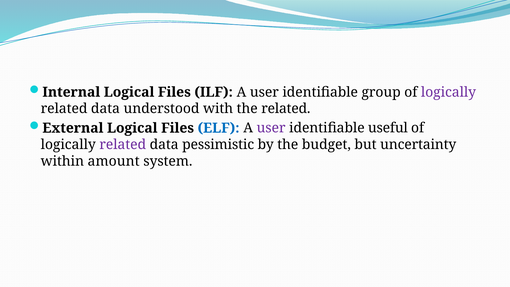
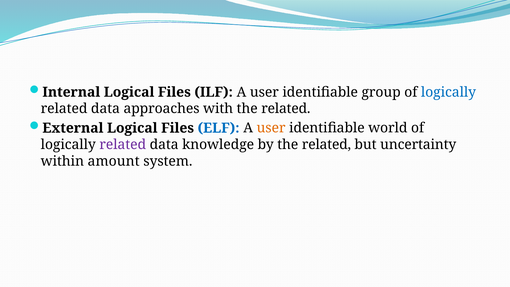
logically colour: purple -> blue (449, 92)
understood: understood -> approaches (162, 109)
user colour: purple -> orange (271, 128)
useful: useful -> world (388, 128)
pessimistic: pessimistic -> knowledge (218, 145)
by the budget: budget -> related (326, 145)
